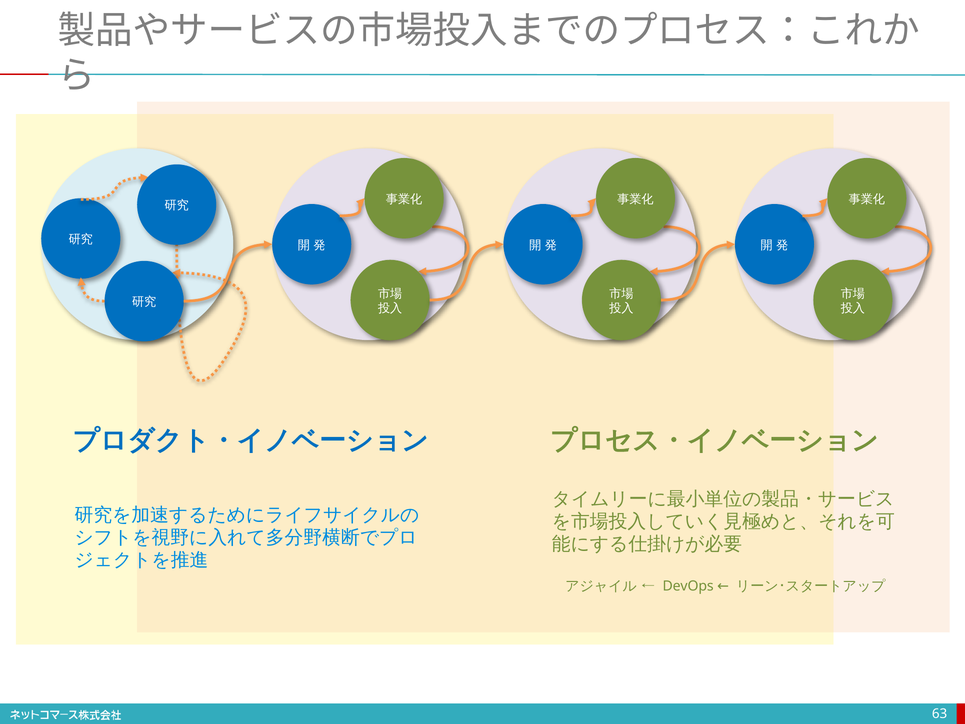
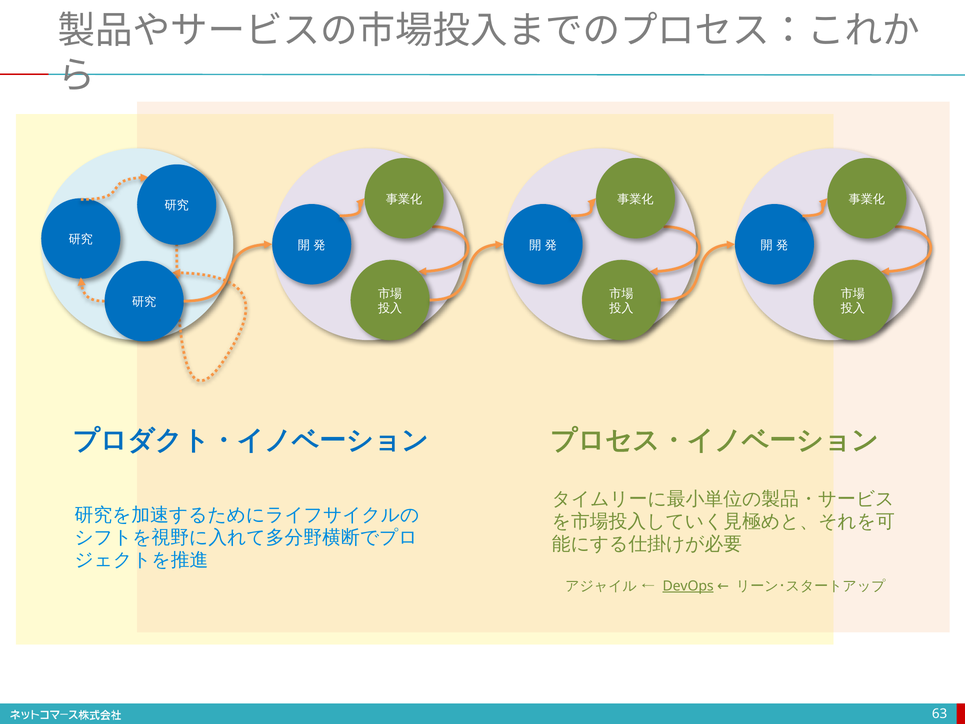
DevOps underline: none -> present (688, 586)
